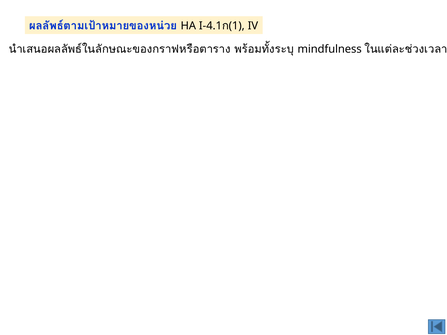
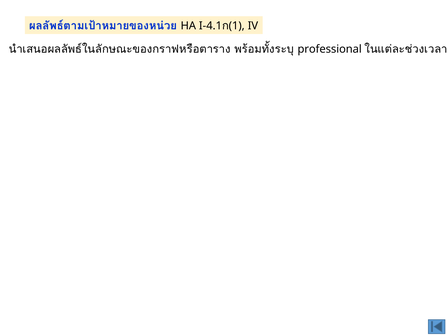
mindfulness: mindfulness -> professional (330, 49)
